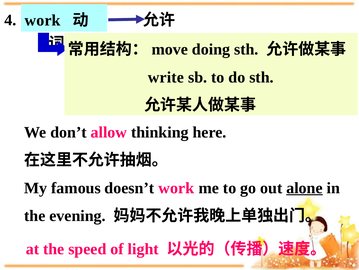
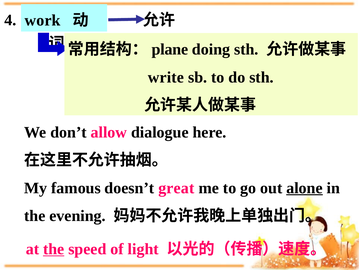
move: move -> plane (170, 49)
thinking: thinking -> dialogue (160, 132)
doesn’t work: work -> great (176, 187)
the underline: none -> present (54, 248)
